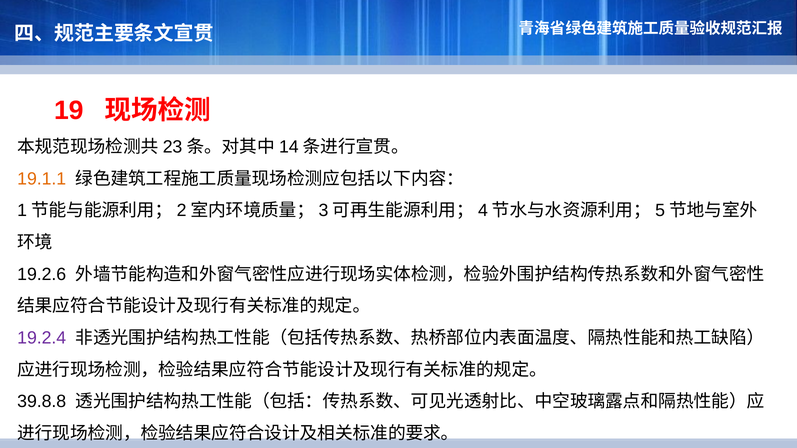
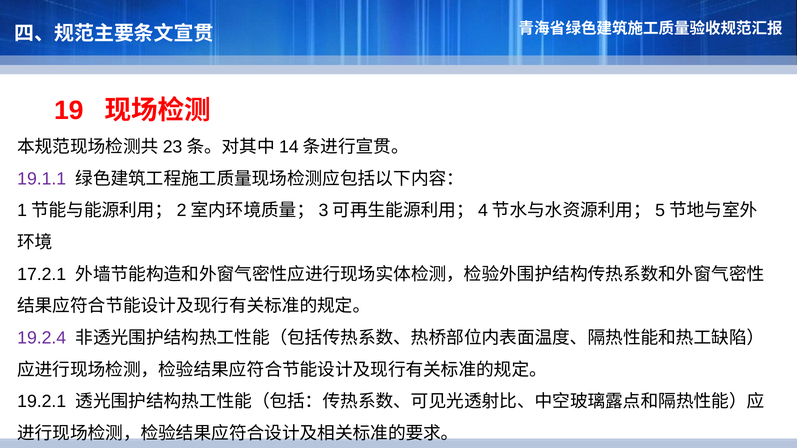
19.1.1 colour: orange -> purple (42, 179)
19.2.6: 19.2.6 -> 17.2.1 (42, 274)
39.8.8: 39.8.8 -> 19.2.1 (42, 402)
